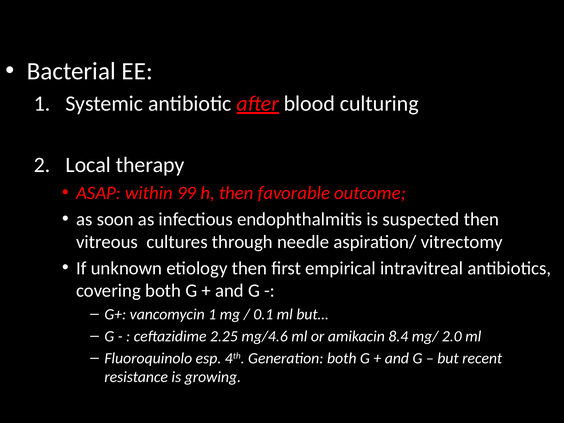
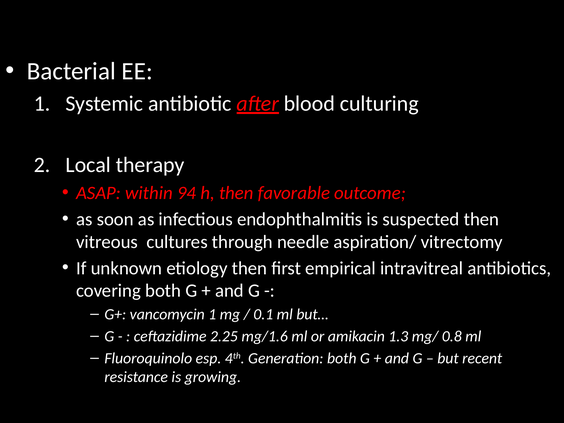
99: 99 -> 94 (187, 193)
mg/4.6: mg/4.6 -> mg/1.6 (265, 336)
8.4: 8.4 -> 1.3 (398, 336)
2.0: 2.0 -> 0.8 (452, 336)
